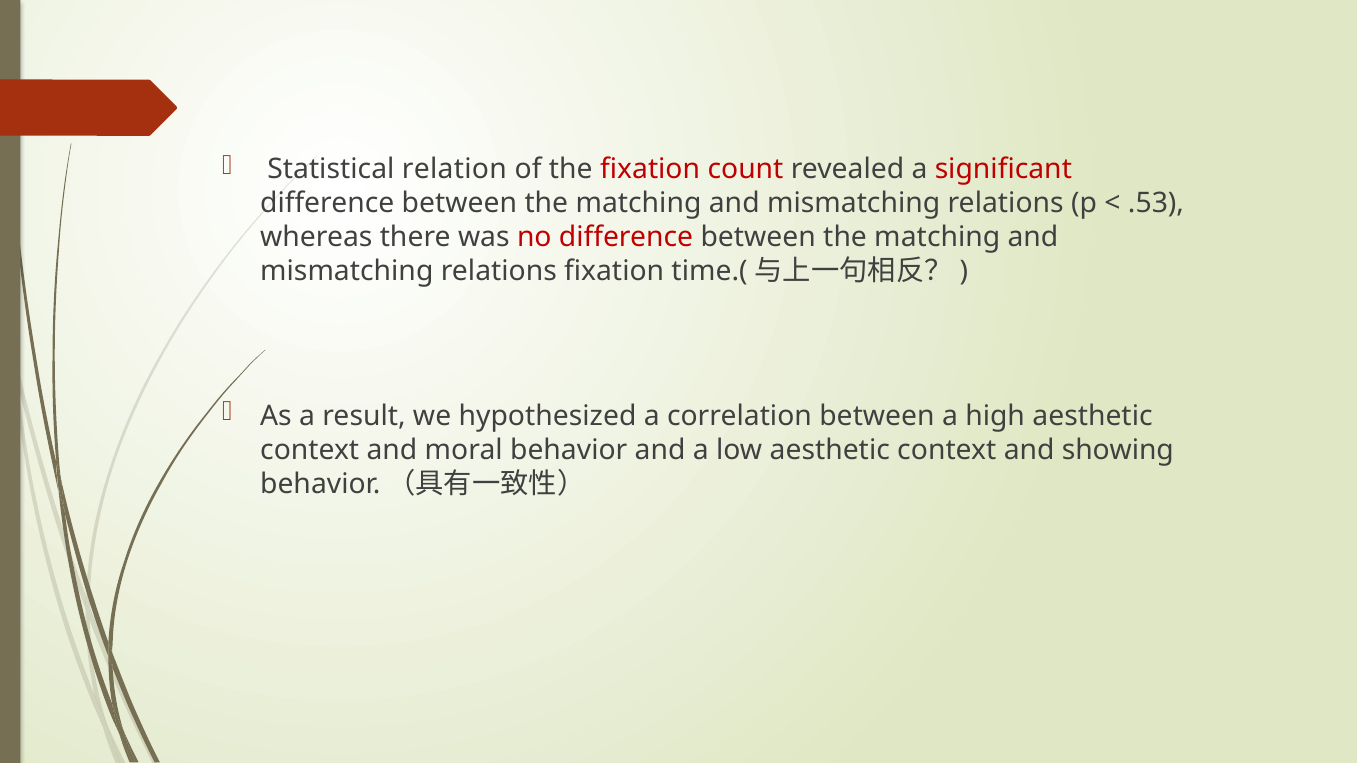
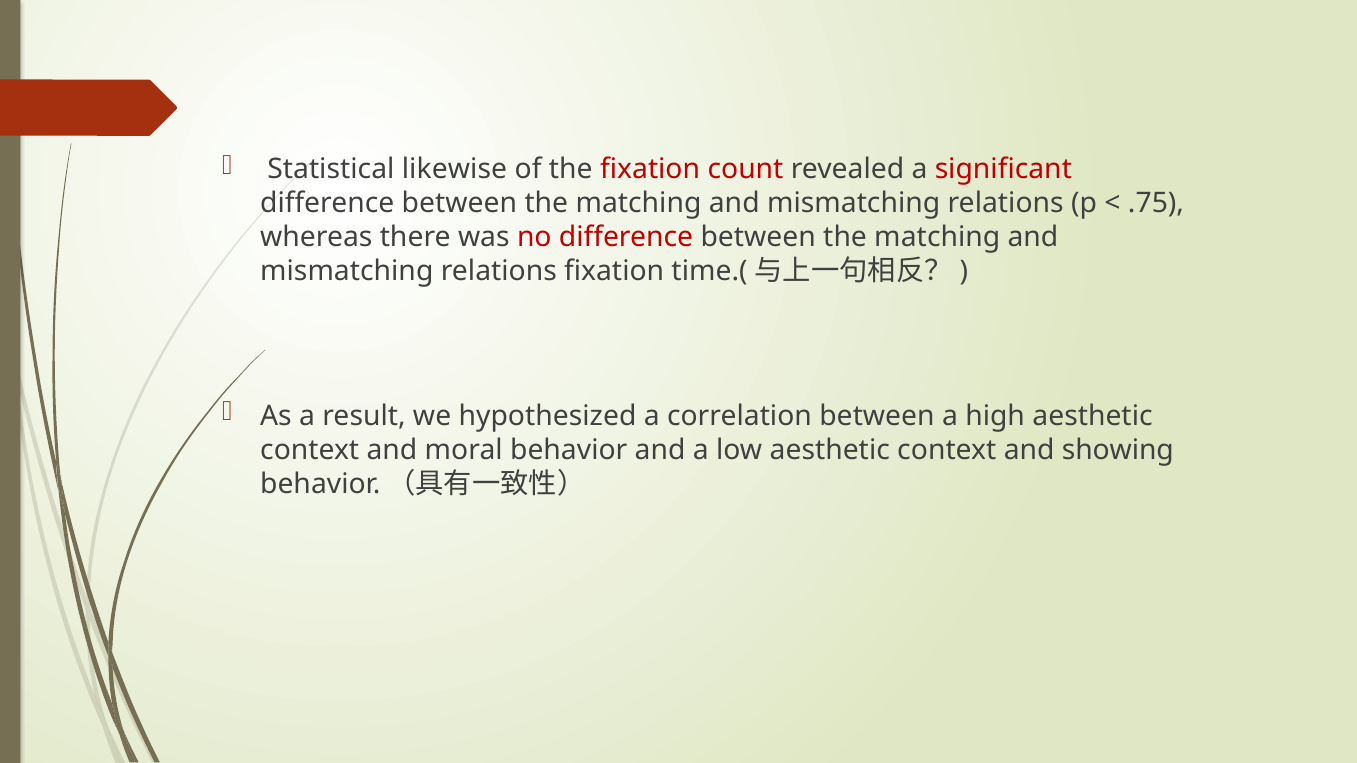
relation: relation -> likewise (454, 170)
.53: .53 -> .75 (1156, 204)
